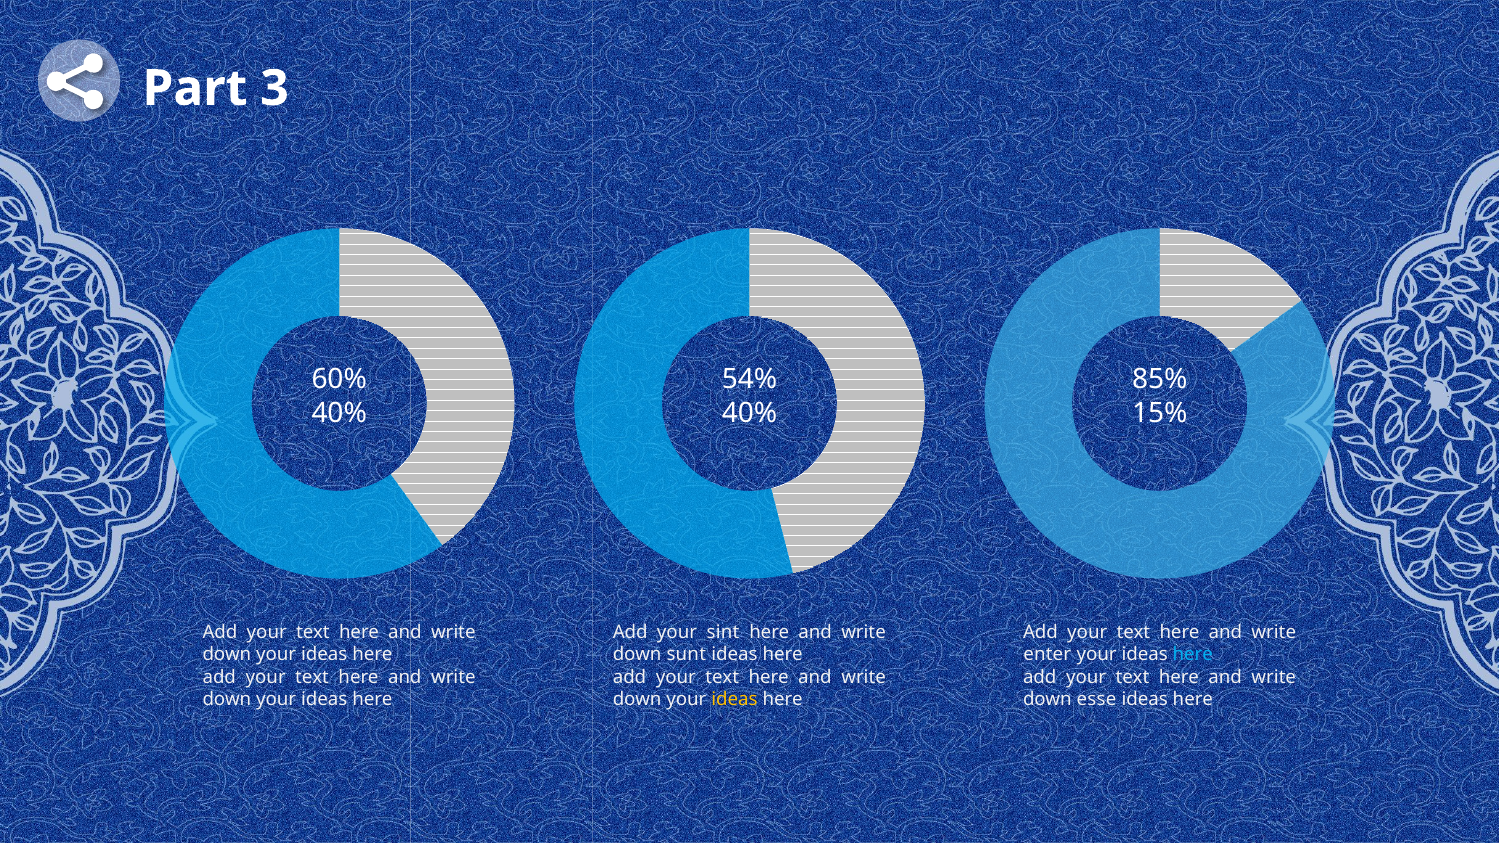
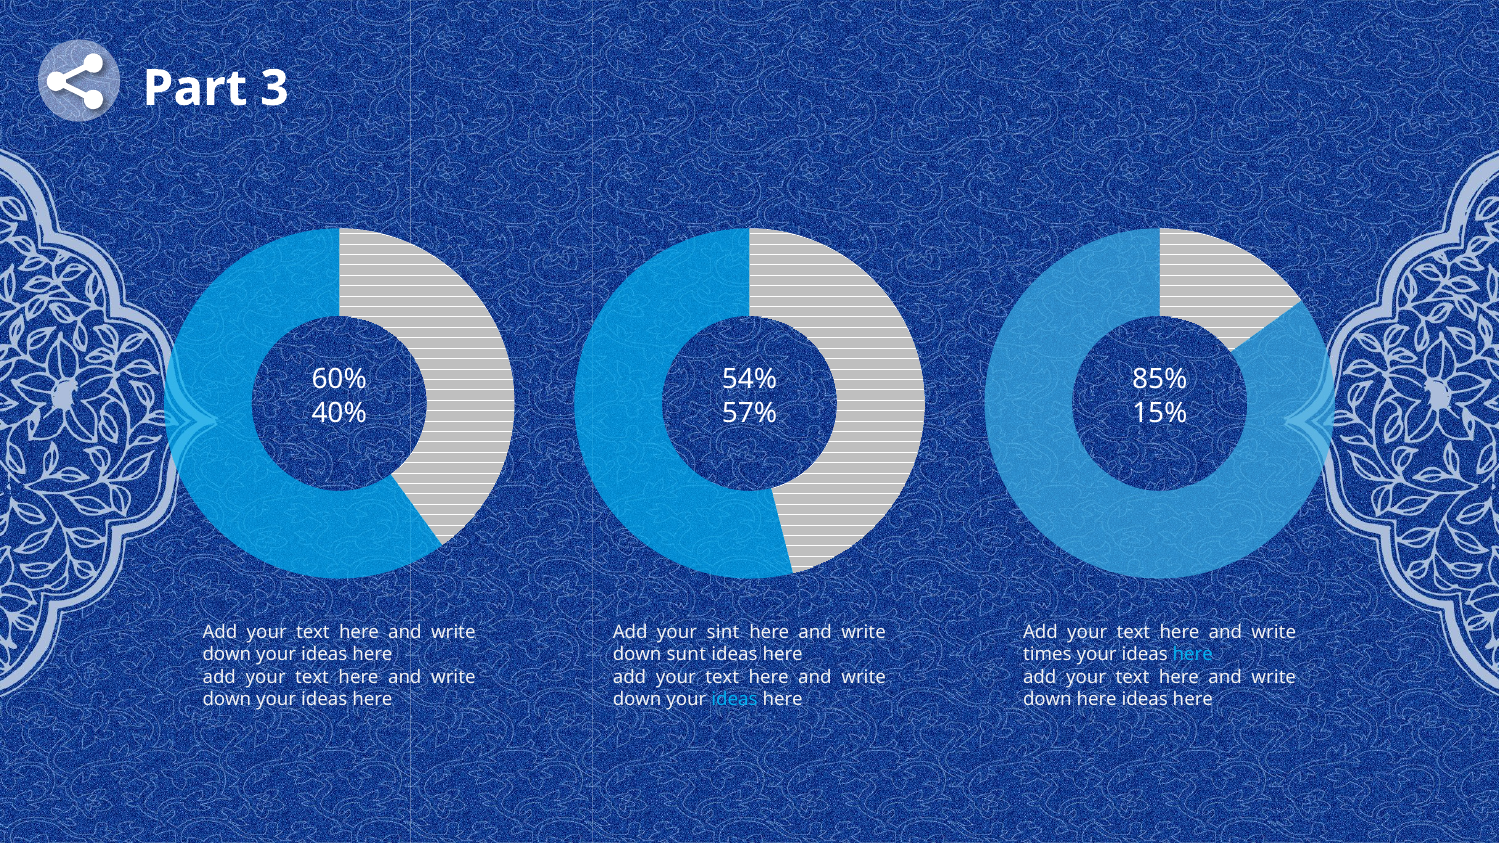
40%: 40% -> 57% (750, 413)
enter: enter -> times (1047, 655)
ideas colour: yellow -> light blue (735, 700)
down esse: esse -> here (1097, 700)
